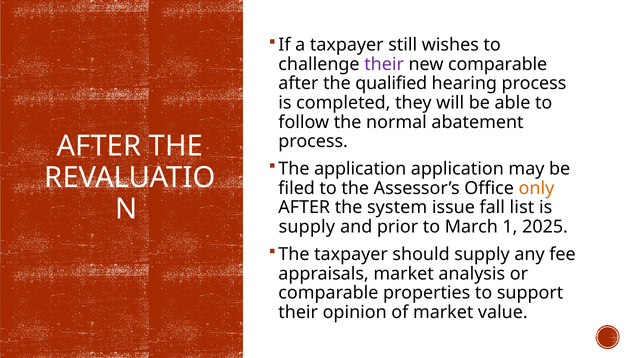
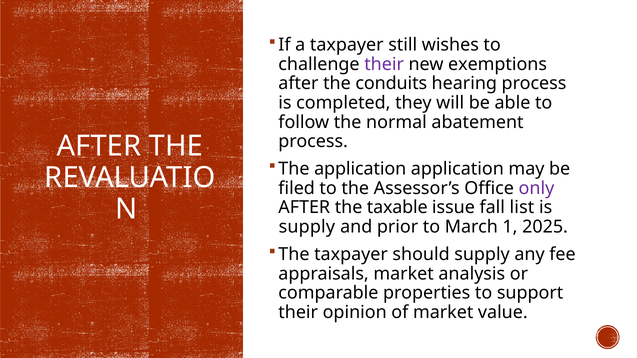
new comparable: comparable -> exemptions (498, 64)
qualified: qualified -> conduits (391, 84)
only colour: orange -> purple (536, 188)
system: system -> taxable (397, 208)
